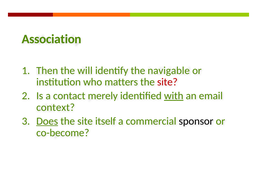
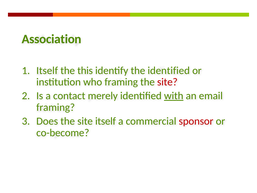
Then: Then -> Itself (47, 70)
will: will -> this (85, 70)
the navigable: navigable -> identified (169, 70)
who matters: matters -> framing (121, 82)
context: context -> framing (56, 107)
Does underline: present -> none (47, 121)
sponsor colour: black -> red (196, 121)
